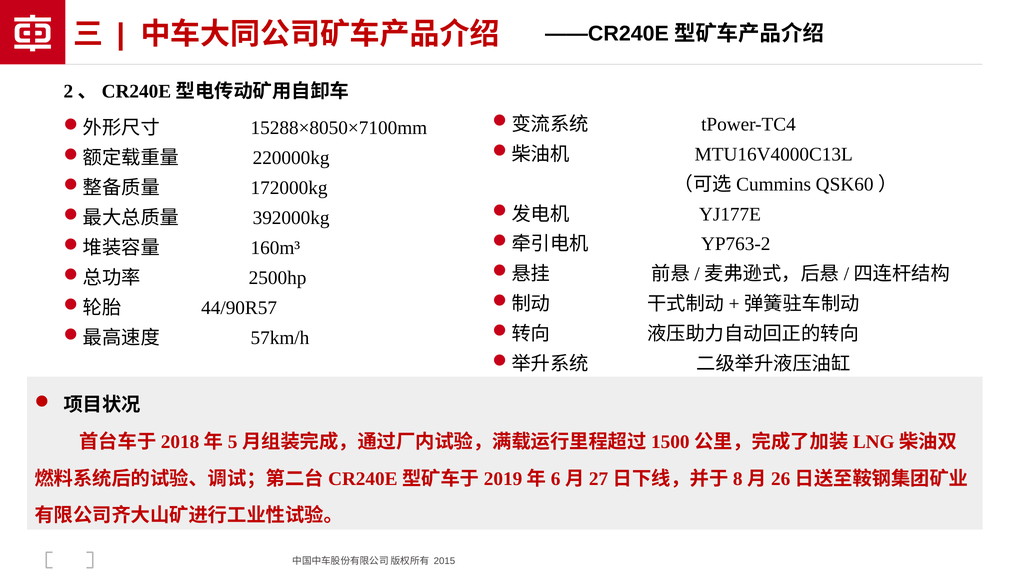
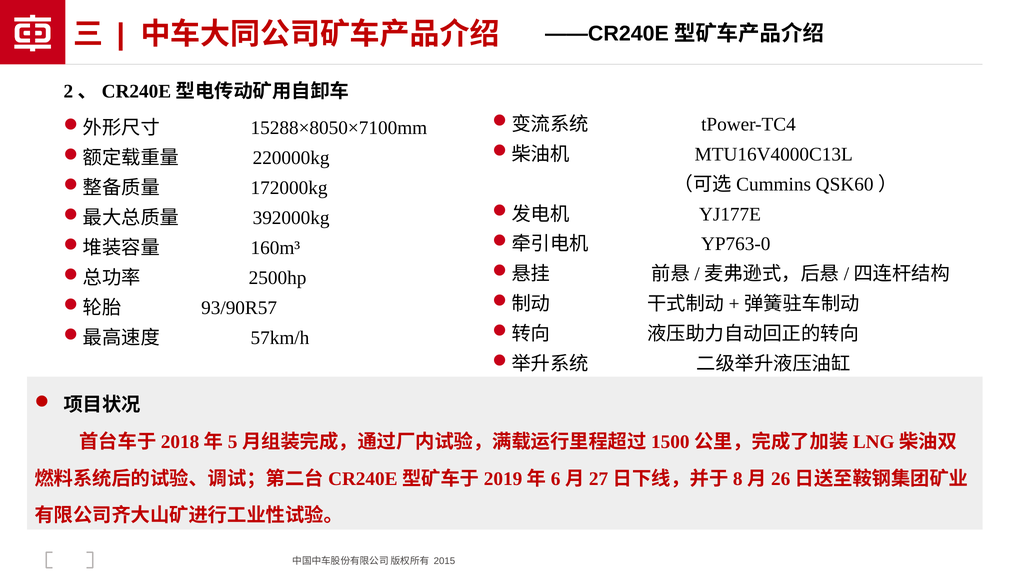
YP763-2: YP763-2 -> YP763-0 (736, 244)
44/90R57: 44/90R57 -> 93/90R57 (239, 308)
